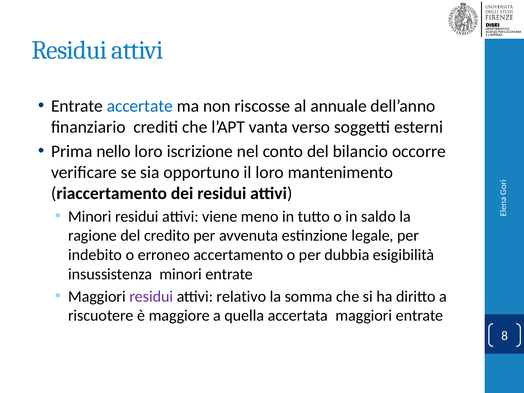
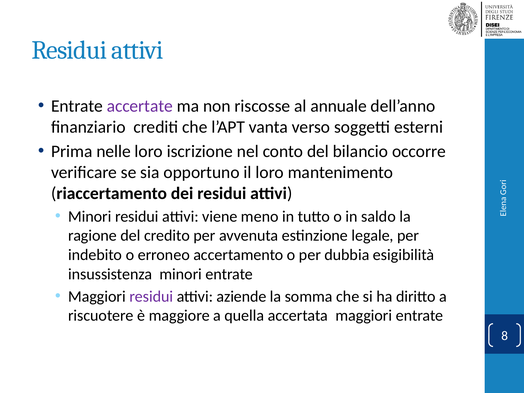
accertate colour: blue -> purple (140, 106)
nello: nello -> nelle (114, 151)
relativo: relativo -> aziende (242, 296)
